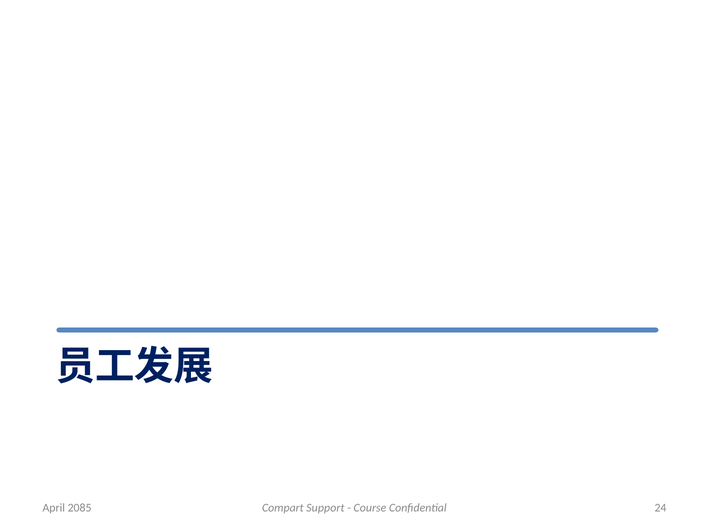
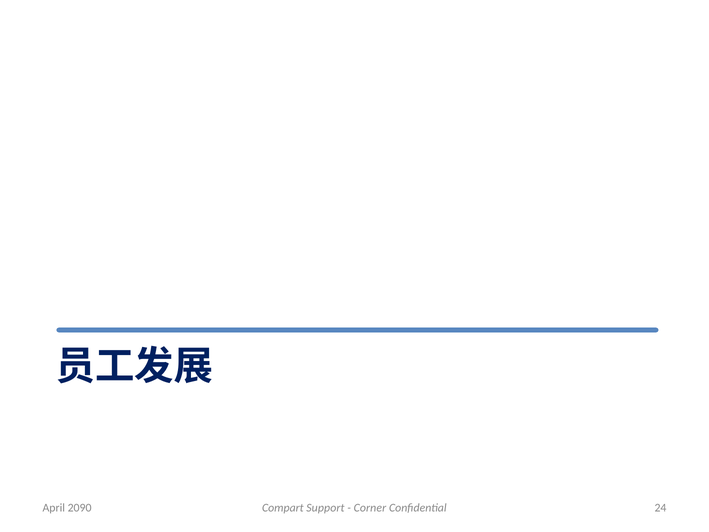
Course: Course -> Corner (370, 508)
2085: 2085 -> 2090 (80, 508)
